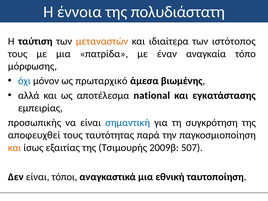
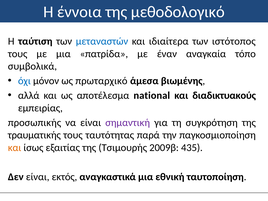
πολυδιάστατη: πολυδιάστατη -> μεθοδολογικό (178, 12)
μεταναστών colour: orange -> blue (102, 41)
μόρφωσης: μόρφωσης -> συμβολικά (32, 66)
εγκατάστασης: εγκατάστασης -> διαδικτυακούς (224, 96)
σημαντική colour: blue -> purple (128, 123)
αποφευχθεί: αποφευχθεί -> τραυματικής (34, 135)
507: 507 -> 435 (192, 148)
τόποι: τόποι -> εκτός (64, 177)
